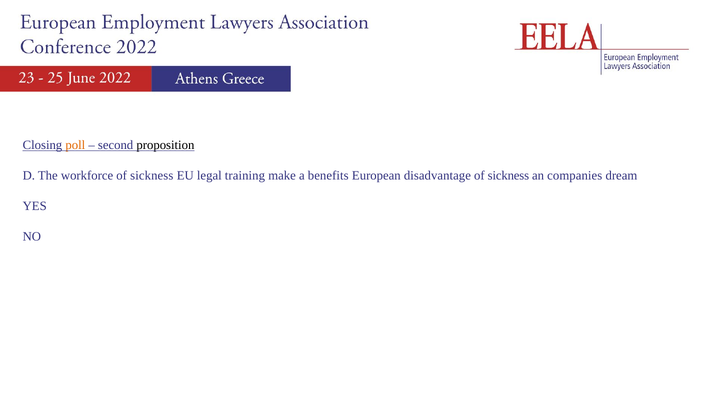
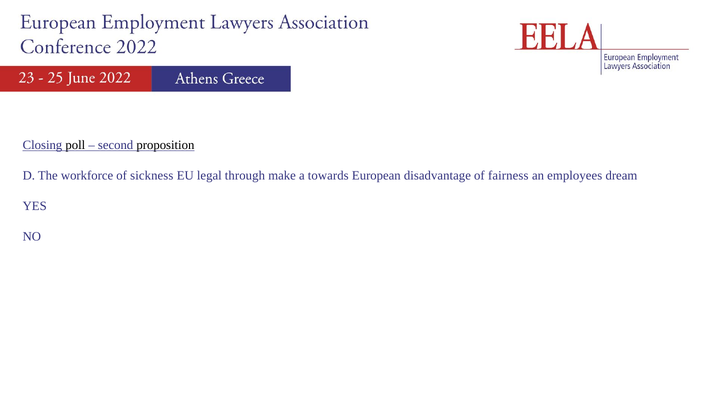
poll colour: orange -> black (75, 145)
training: training -> through (245, 176)
benefits: benefits -> towards (328, 176)
sickness: sickness -> fairness (508, 176)
companies: companies -> employees (575, 176)
